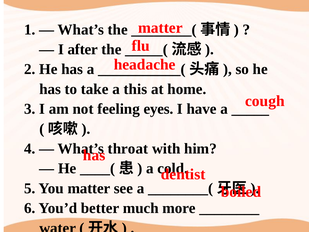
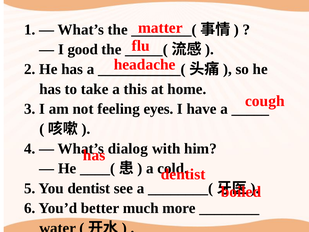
after: after -> good (83, 49)
throat: throat -> dialog (128, 148)
You matter: matter -> dentist (89, 188)
